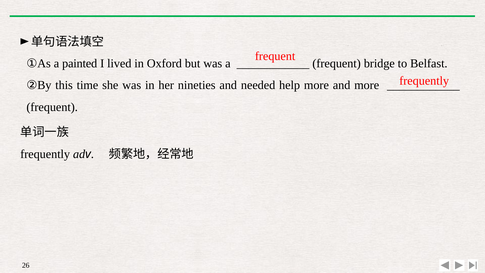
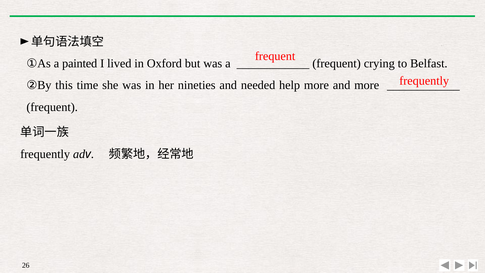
bridge: bridge -> crying (379, 63)
